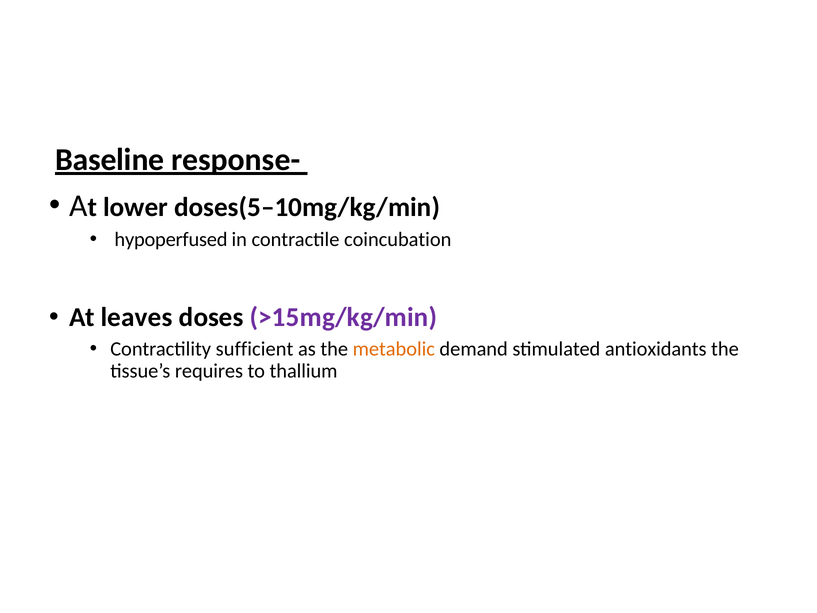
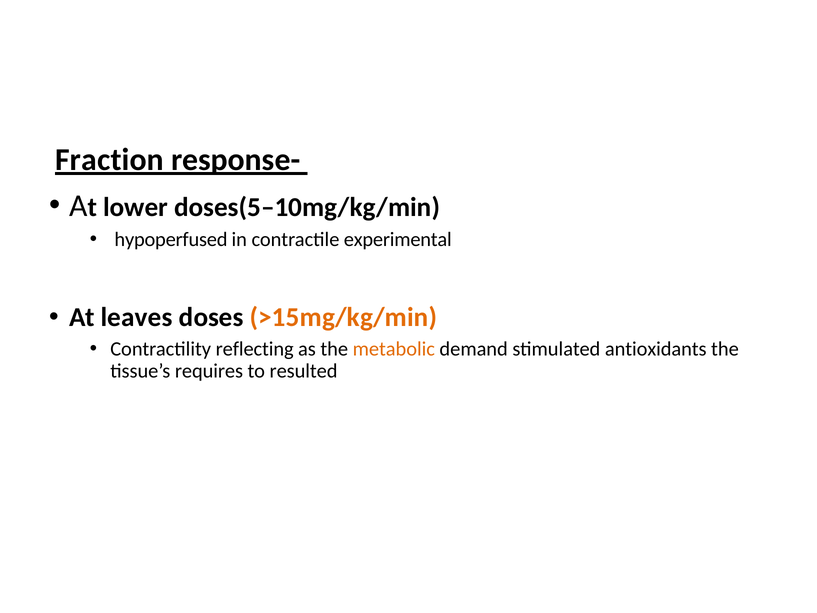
Baseline: Baseline -> Fraction (110, 160)
coincubation: coincubation -> experimental (398, 239)
>15mg/kg/min colour: purple -> orange (343, 317)
sufficient: sufficient -> reflecting (255, 349)
thallium: thallium -> resulted (304, 371)
